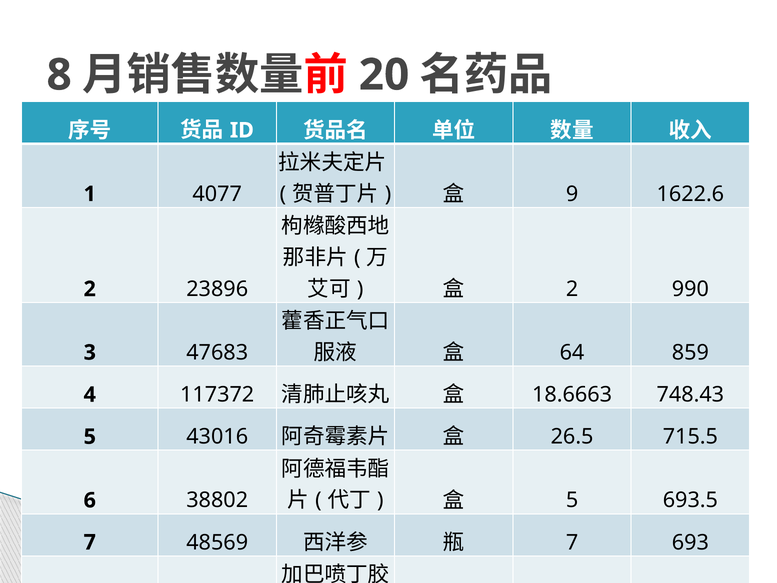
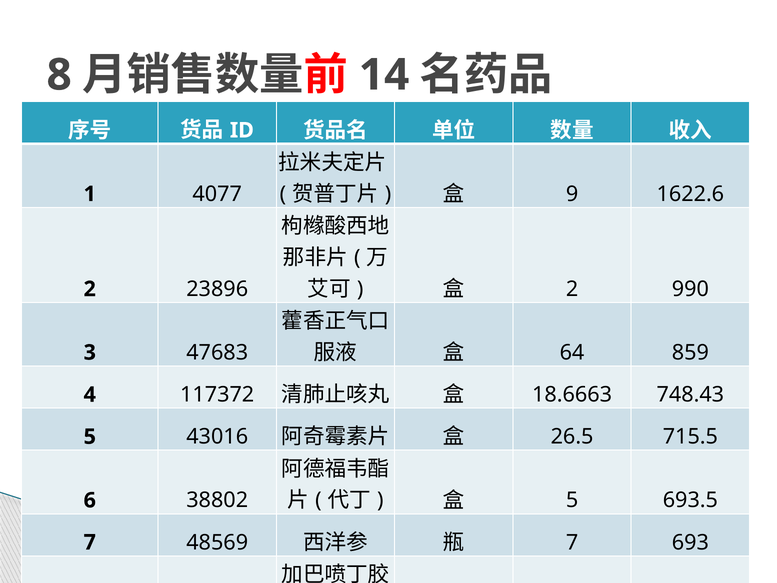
20: 20 -> 14 (384, 75)
